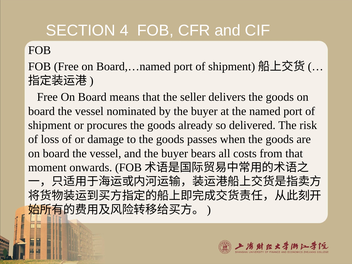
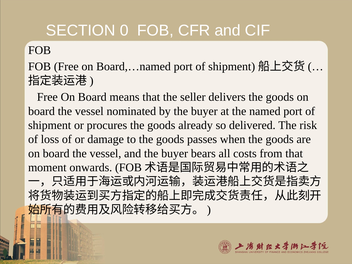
4: 4 -> 0 (124, 31)
